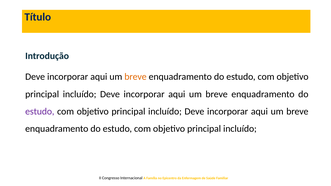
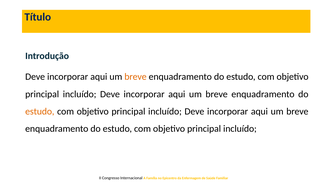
estudo colour: purple -> orange (40, 112)
